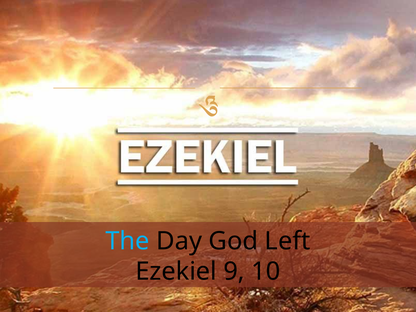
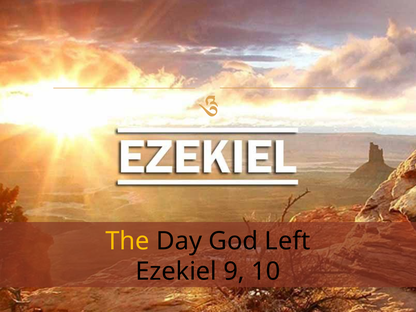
The colour: light blue -> yellow (128, 241)
